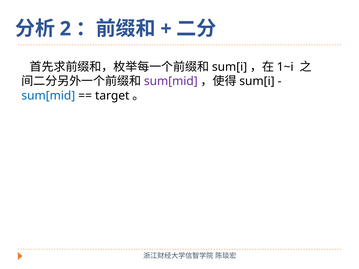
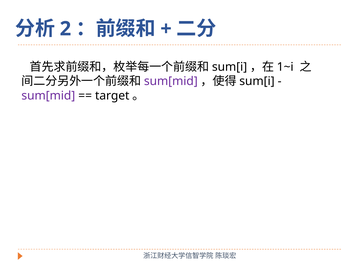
sum[mid colour: blue -> purple (48, 96)
